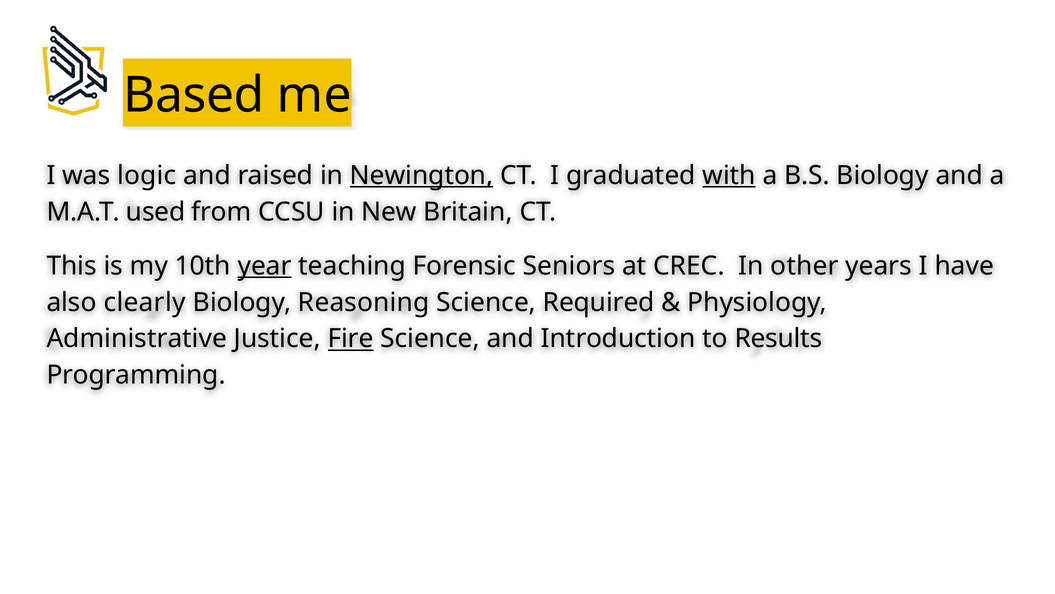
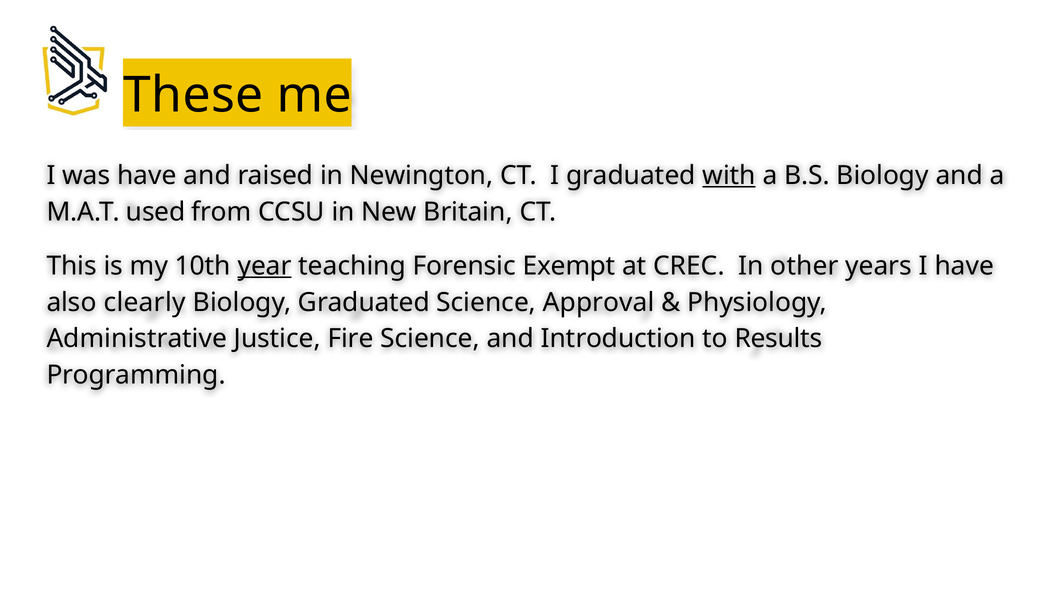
Based: Based -> These (193, 95)
was logic: logic -> have (147, 175)
Newington underline: present -> none (422, 175)
Seniors: Seniors -> Exempt (569, 266)
Biology Reasoning: Reasoning -> Graduated (364, 302)
Required: Required -> Approval (599, 302)
Fire underline: present -> none (351, 338)
